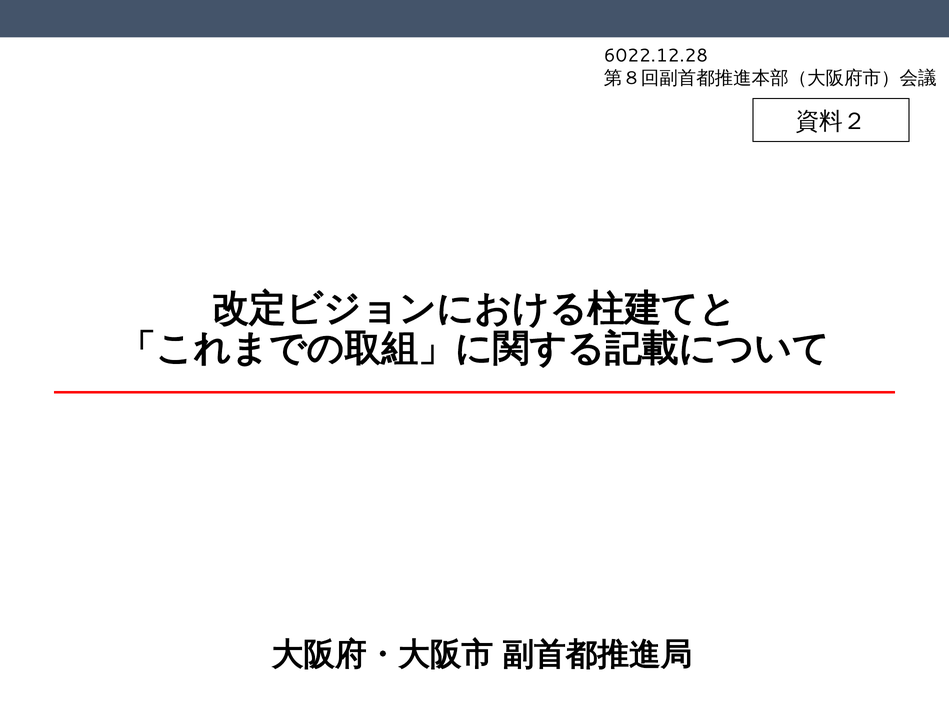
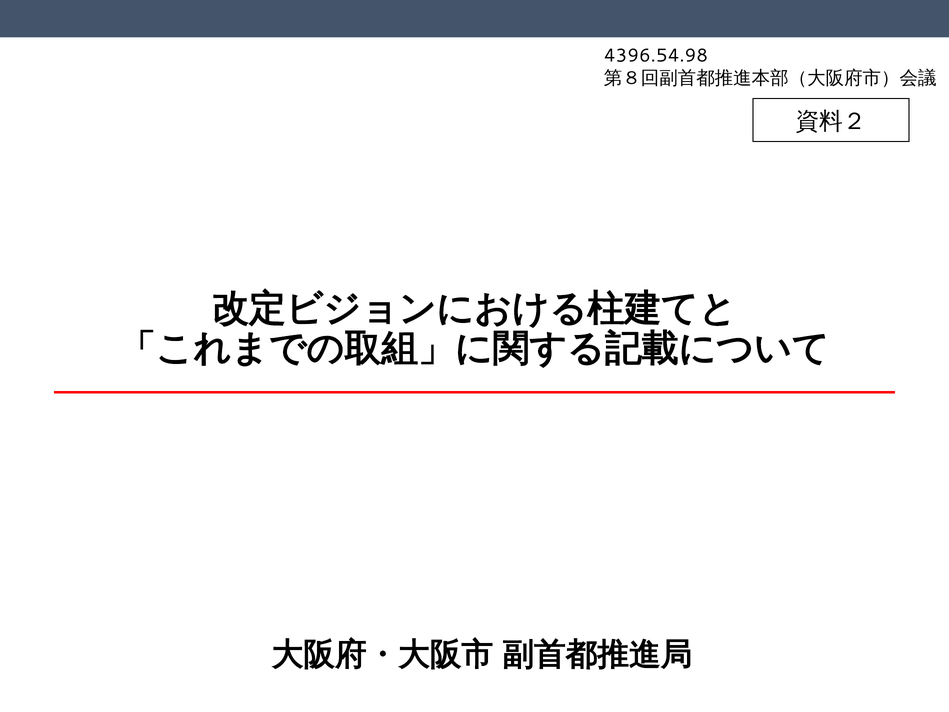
6022.12.28: 6022.12.28 -> 4396.54.98 (656, 56)
